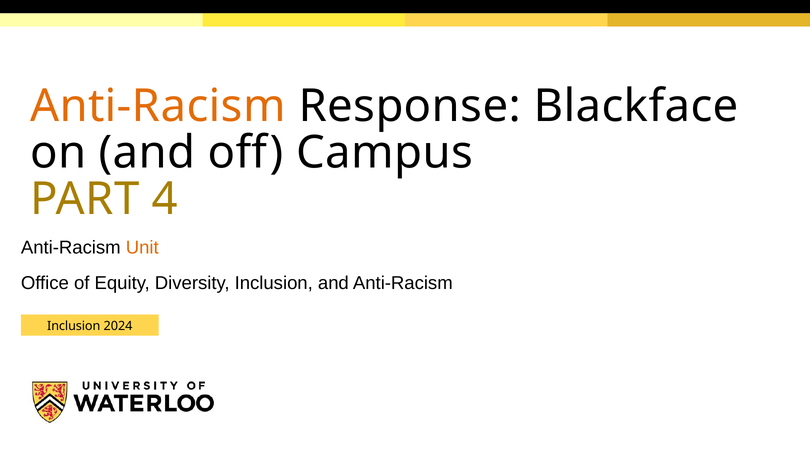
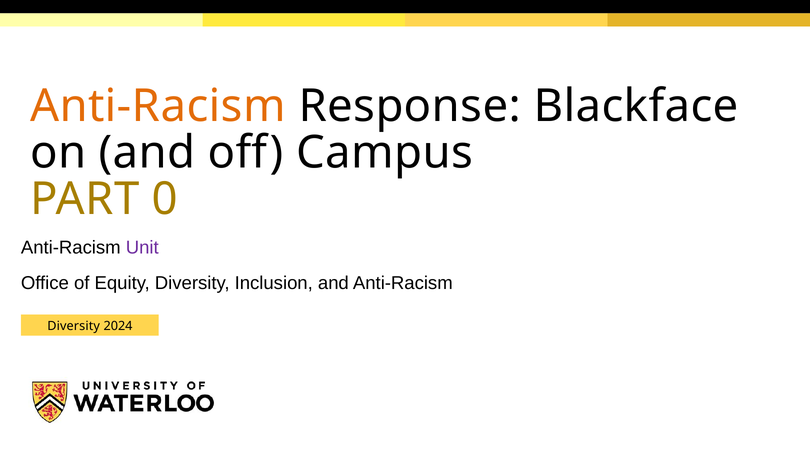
4: 4 -> 0 (165, 199)
Unit colour: orange -> purple (142, 247)
Inclusion: Inclusion -> Diversity (74, 326)
